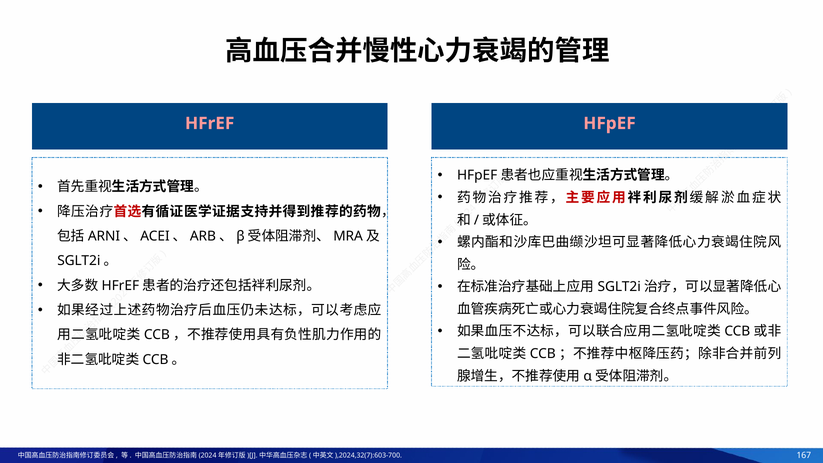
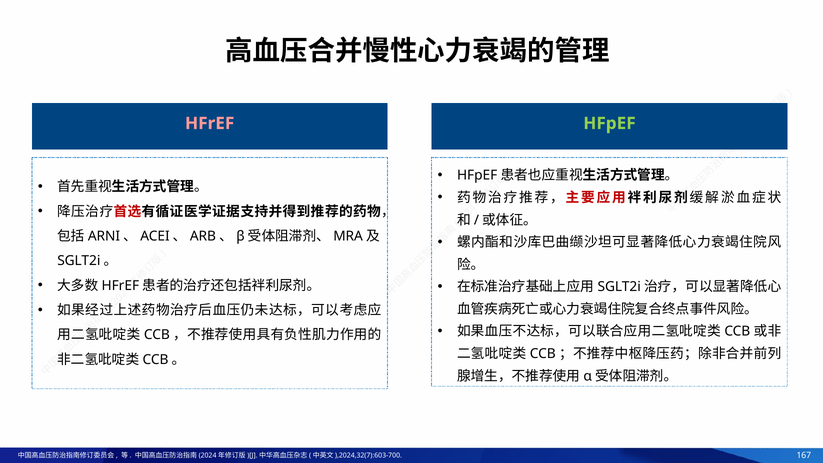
HFpEF colour: pink -> light green (609, 123)
